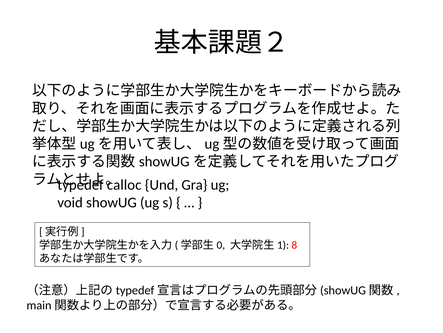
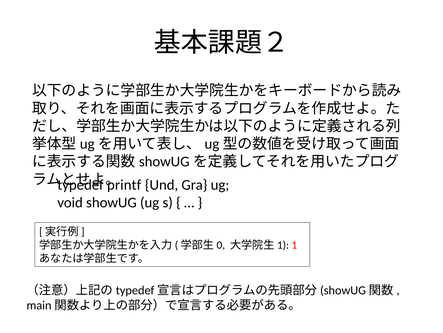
calloc: calloc -> printf (124, 184)
8: 8 -> 1 (294, 245)
